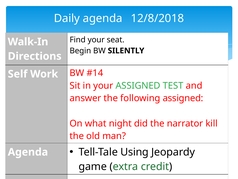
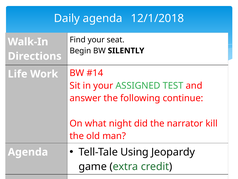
12/8/2018: 12/8/2018 -> 12/1/2018 (157, 18)
Self: Self -> Life (18, 74)
following assigned: assigned -> continue (183, 98)
